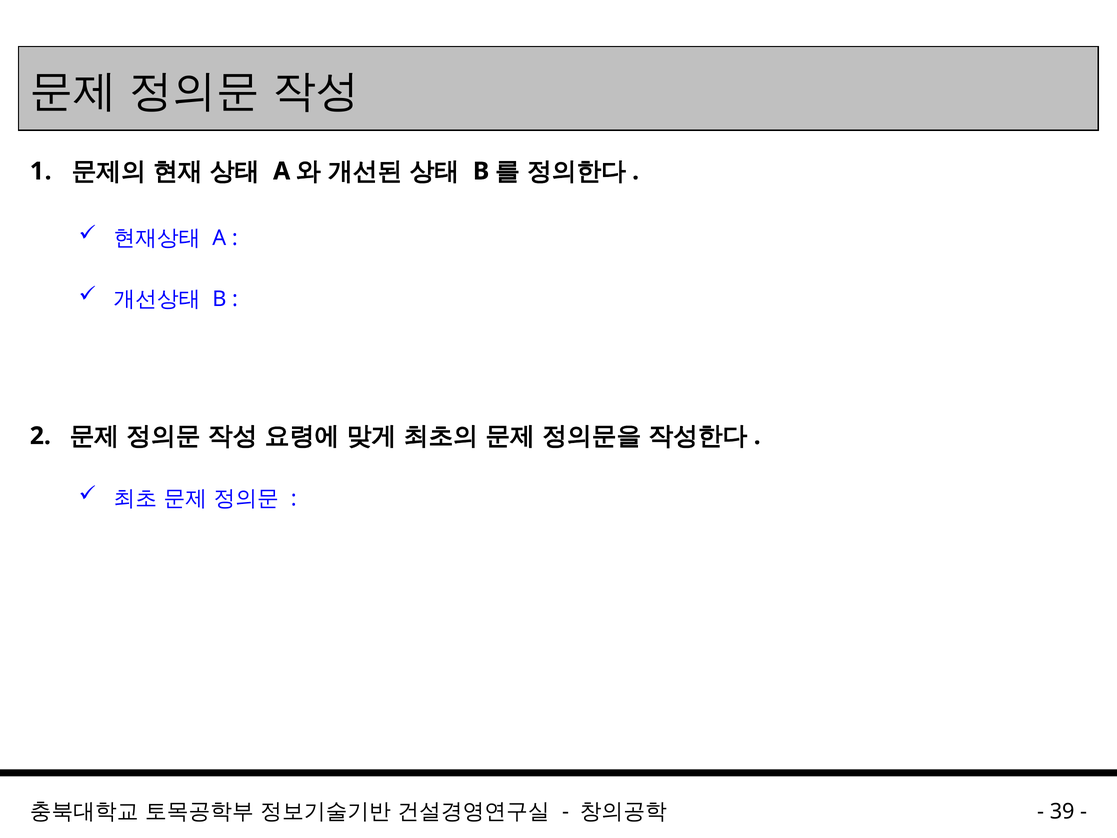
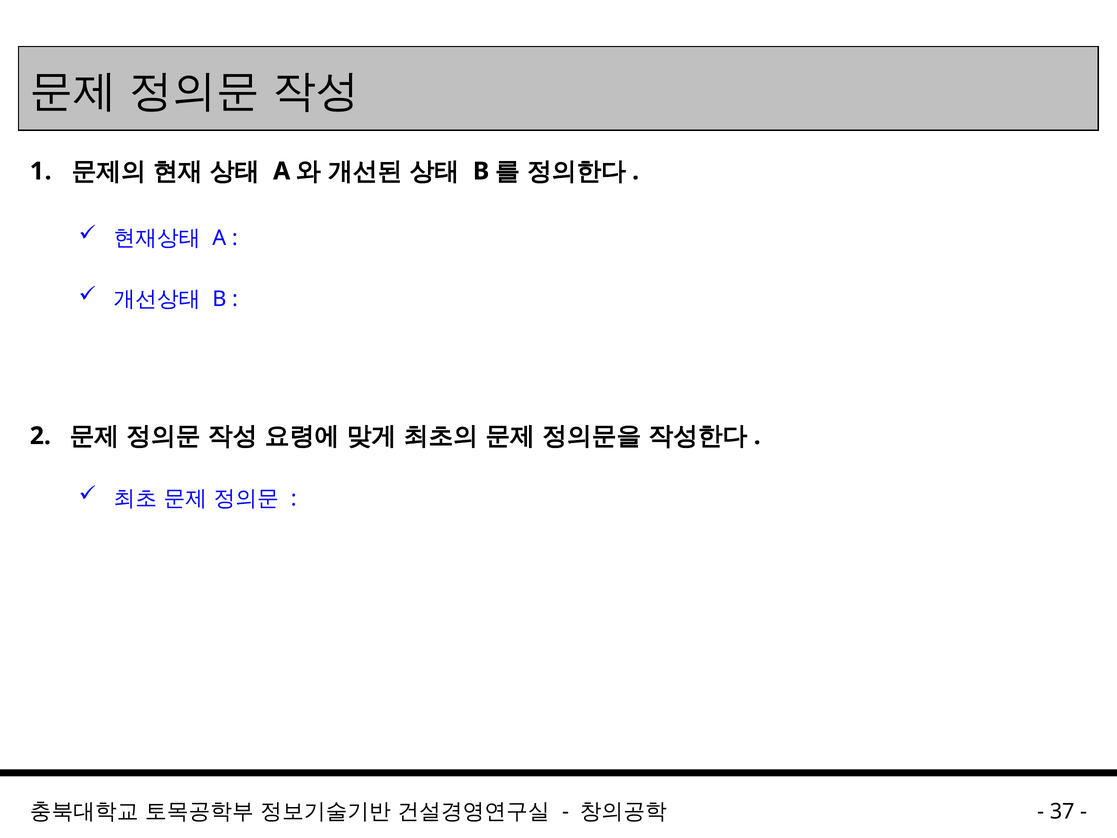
39: 39 -> 37 (1062, 811)
